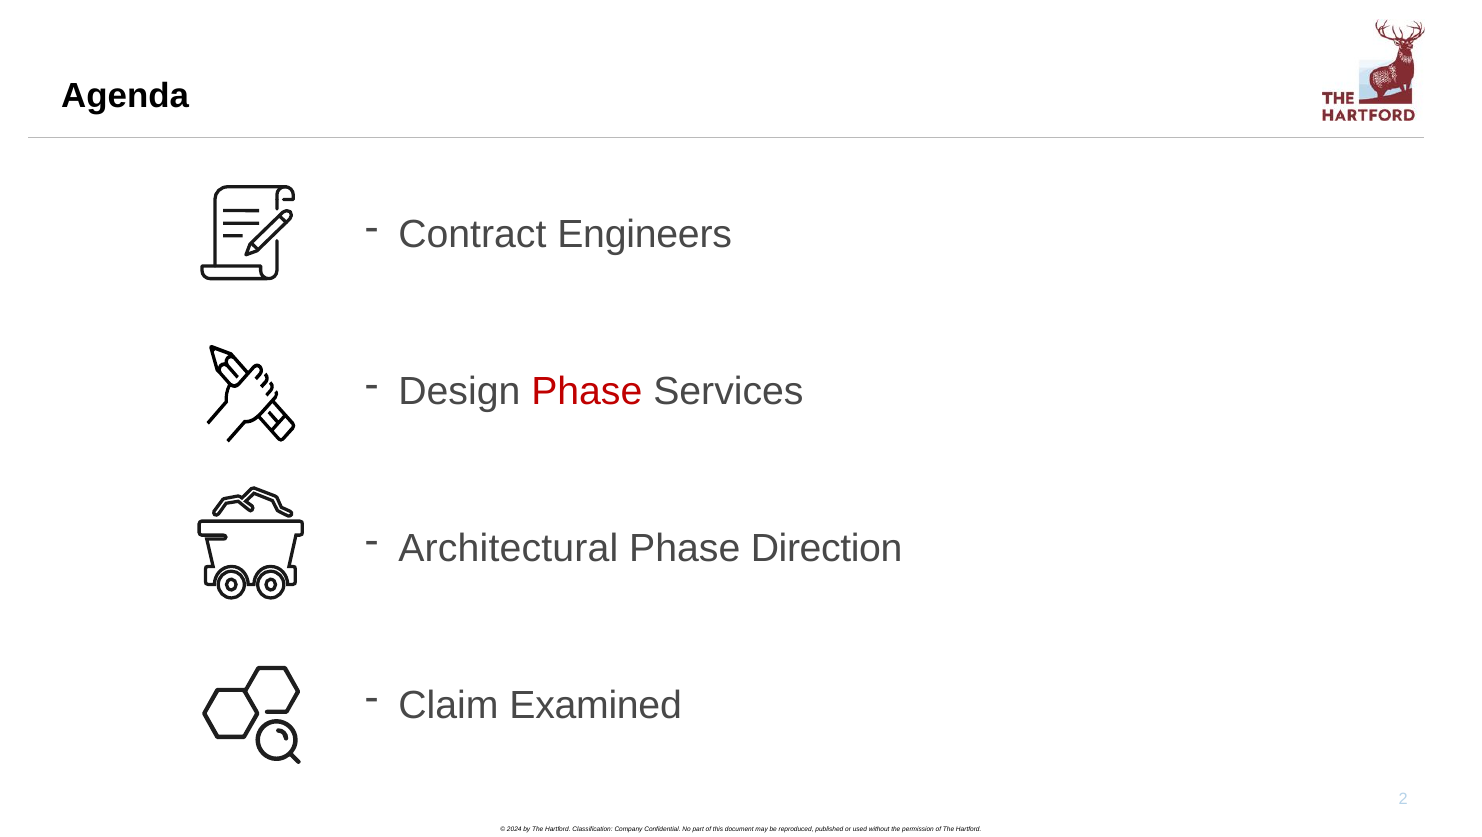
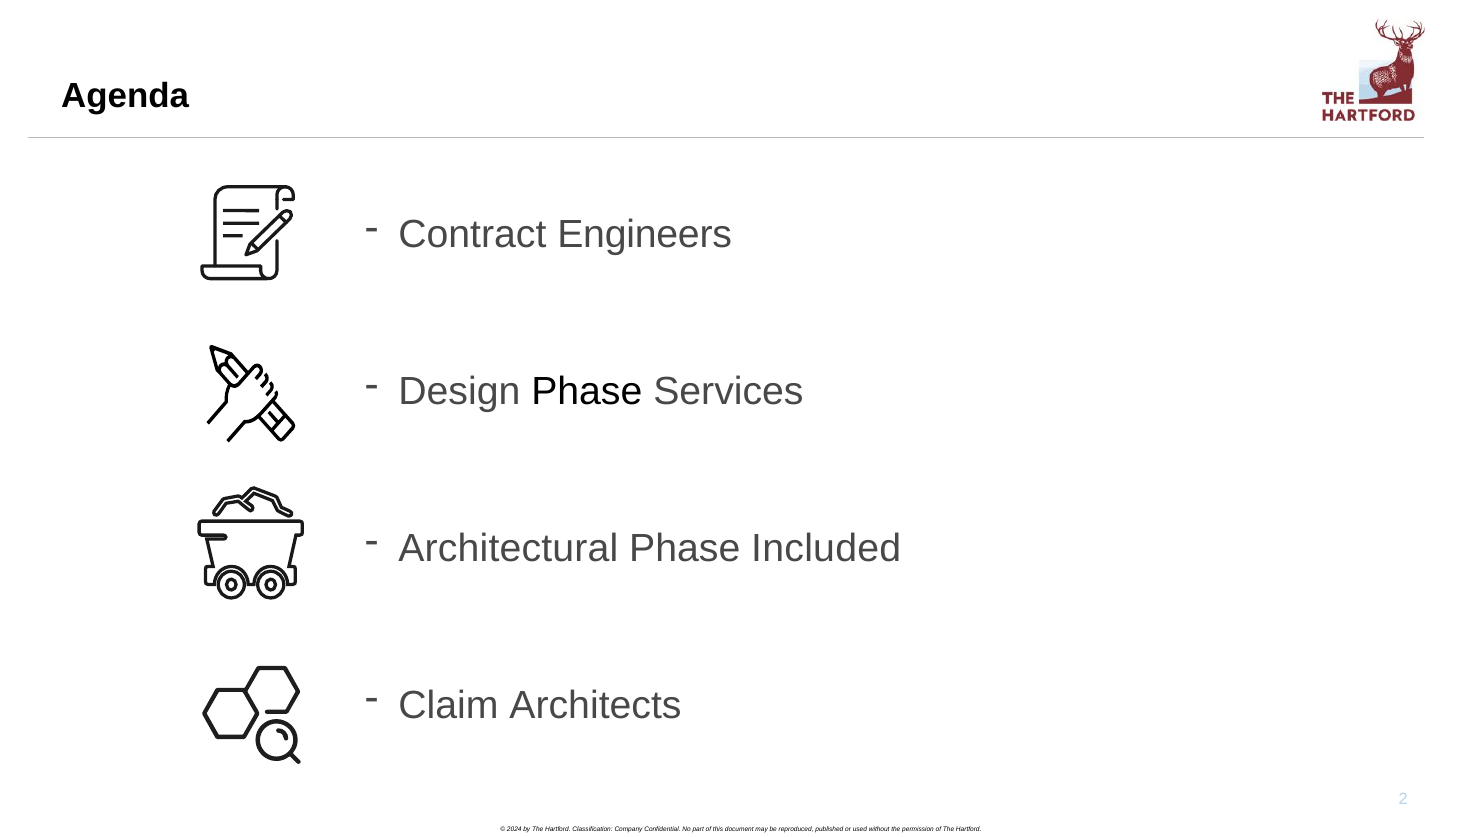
Phase colour: red -> black (587, 391)
Direction: Direction -> Included (826, 548)
Examined: Examined -> Architects (595, 705)
